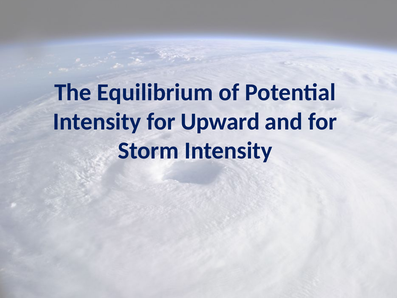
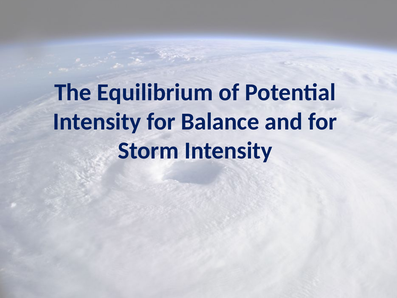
Upward: Upward -> Balance (220, 121)
